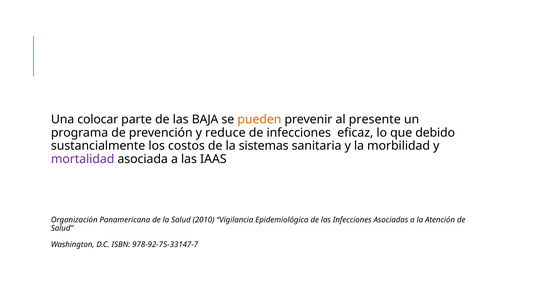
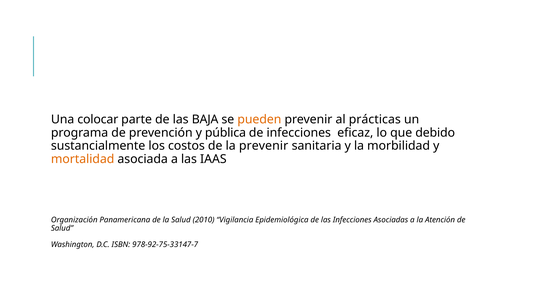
presente: presente -> prácticas (375, 119)
reduce: reduce -> pública (225, 133)
la sistemas: sistemas -> prevenir (264, 146)
mortalidad colour: purple -> orange (83, 159)
